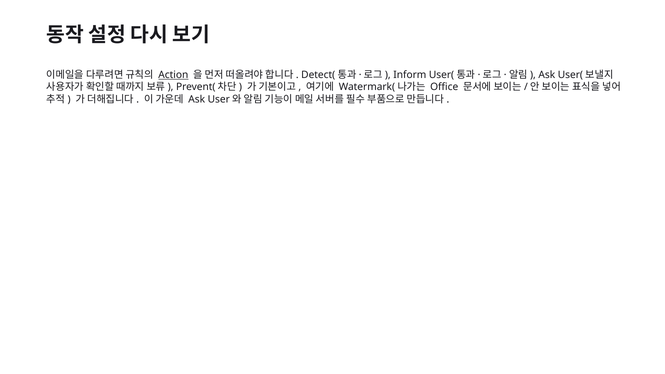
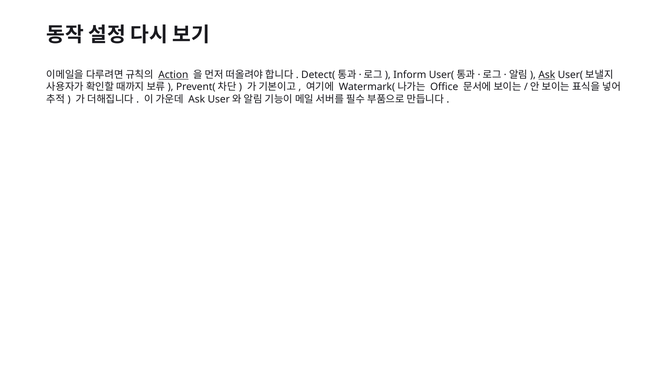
Ask underline: none -> present (547, 75)
